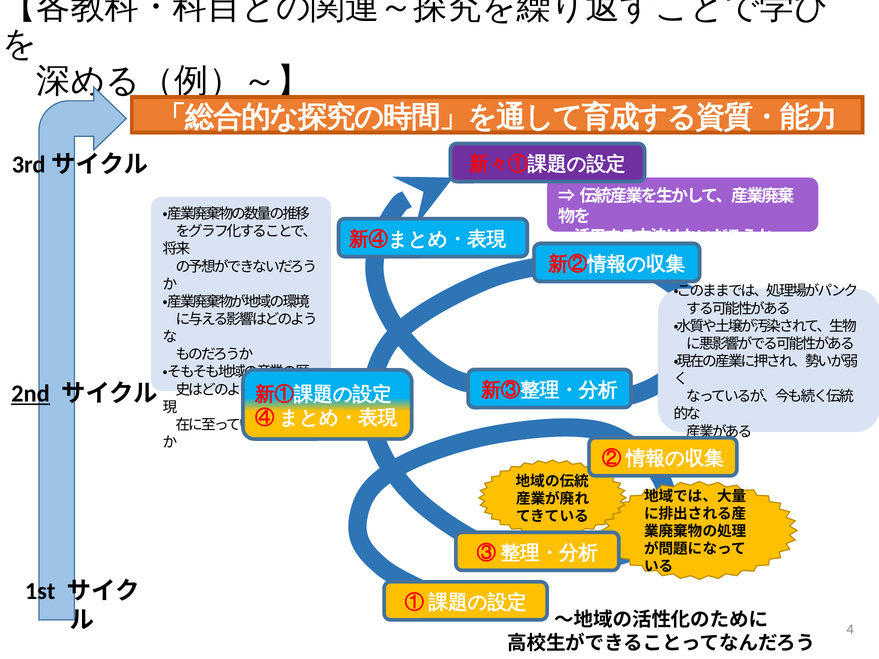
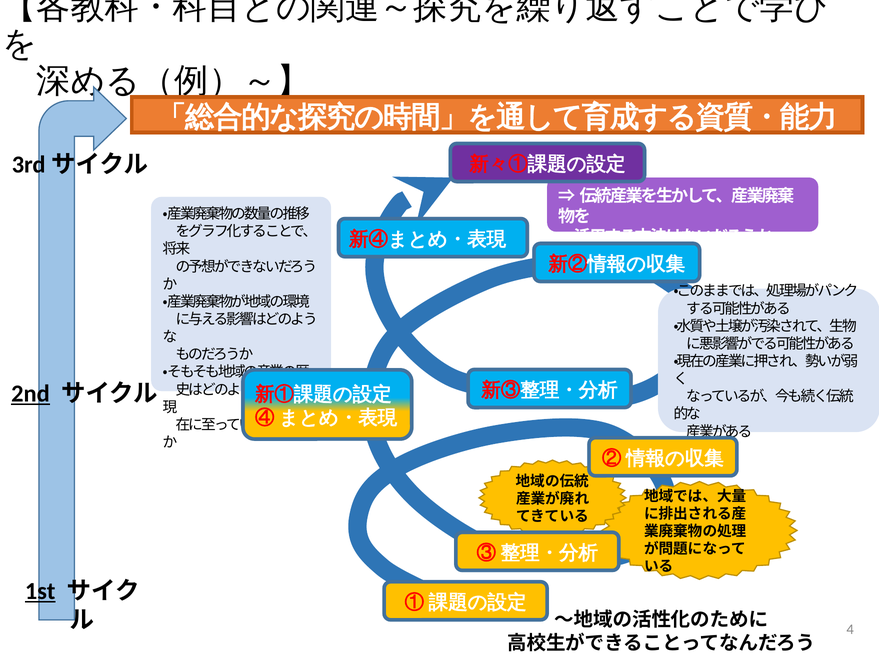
1st underline: none -> present (40, 591)
